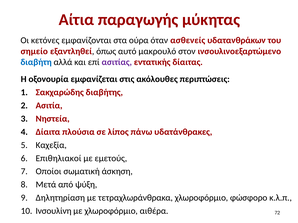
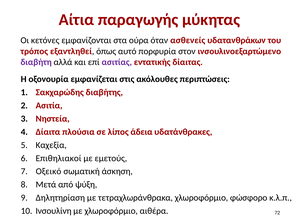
σημείο: σημείο -> τρόπος (34, 51)
μακρουλό: μακρουλό -> πορφυρία (157, 51)
διαβήτη colour: blue -> purple (36, 62)
πάνω: πάνω -> άδεια (141, 132)
Οποίοι: Οποίοι -> Οξεικό (48, 172)
